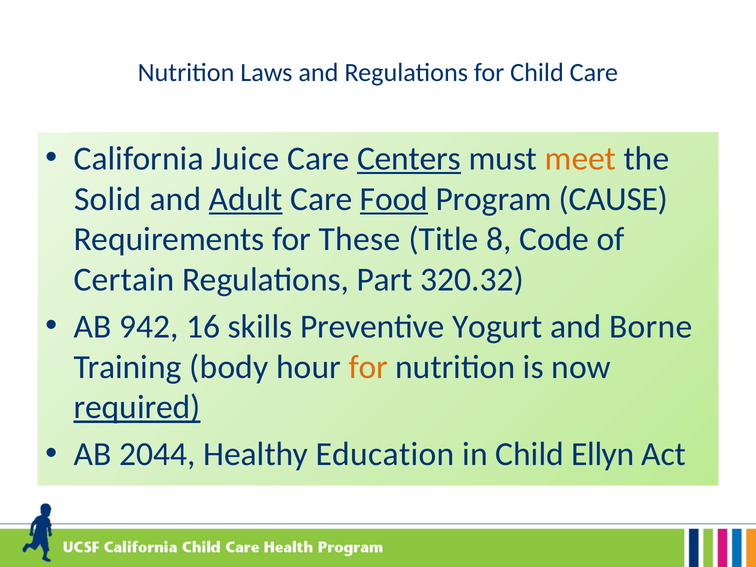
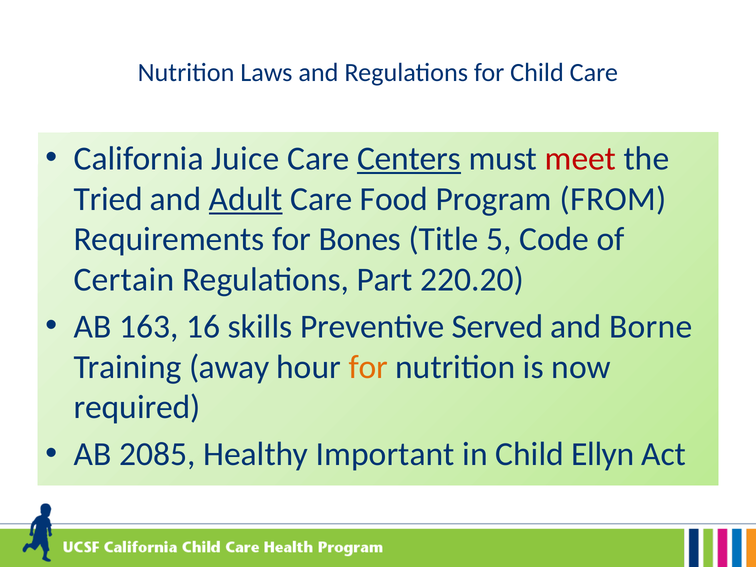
meet colour: orange -> red (580, 159)
Solid: Solid -> Tried (108, 199)
Food underline: present -> none (394, 199)
CAUSE: CAUSE -> FROM (613, 199)
These: These -> Bones (360, 239)
8: 8 -> 5 (499, 239)
320.32: 320.32 -> 220.20 (472, 280)
942: 942 -> 163 (149, 327)
Yogurt: Yogurt -> Served (497, 327)
body: body -> away (229, 367)
required underline: present -> none (137, 407)
2044: 2044 -> 2085 (157, 454)
Education: Education -> Important (385, 454)
